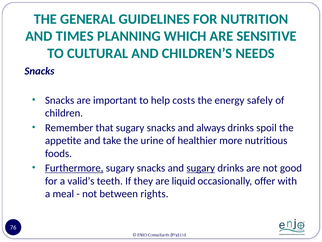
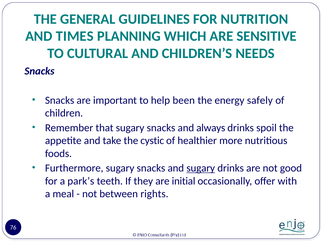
costs: costs -> been (184, 100)
urine: urine -> cystic (152, 140)
Furthermore underline: present -> none (74, 168)
valid’s: valid’s -> park’s (81, 181)
liquid: liquid -> initial (184, 181)
